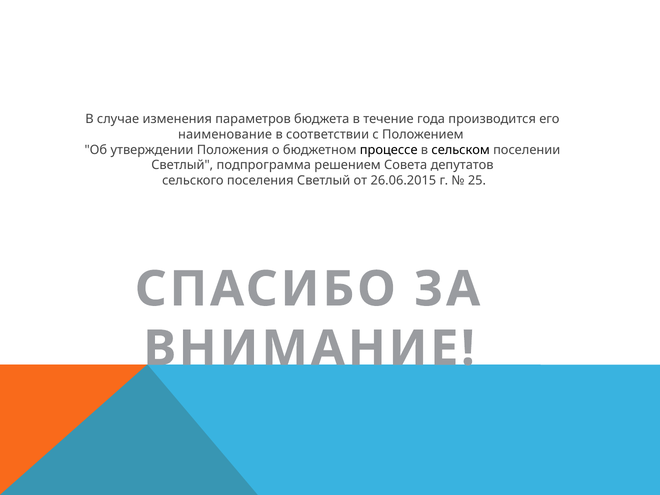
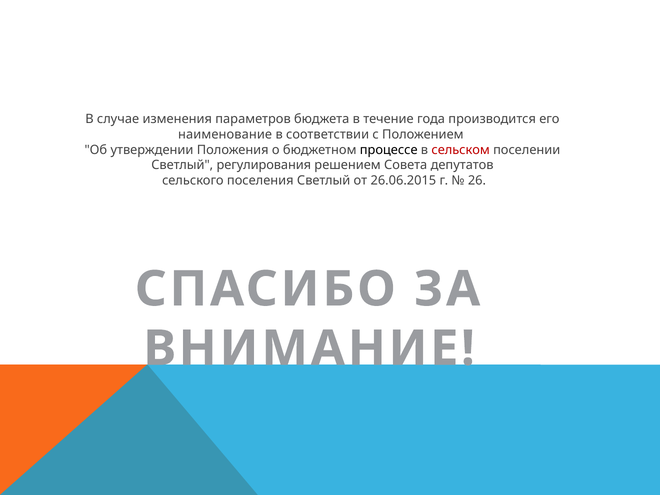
сельском colour: black -> red (461, 150)
подпрограмма: подпрограмма -> регулирования (264, 165)
25: 25 -> 26 (477, 181)
